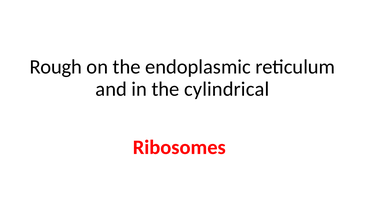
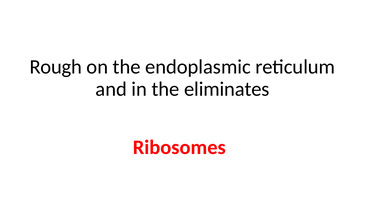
cylindrical: cylindrical -> eliminates (227, 89)
